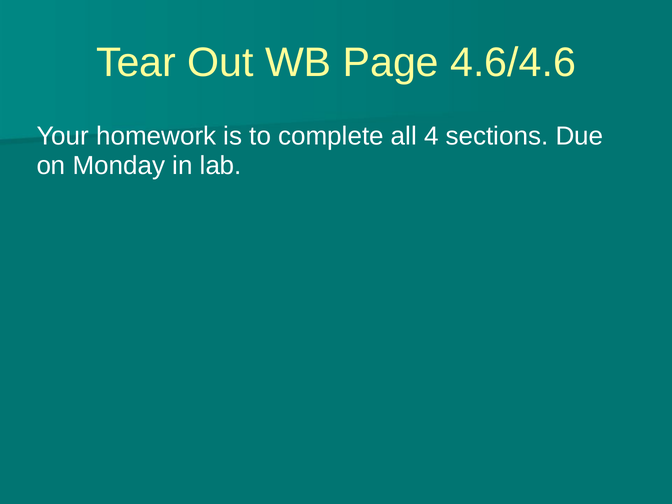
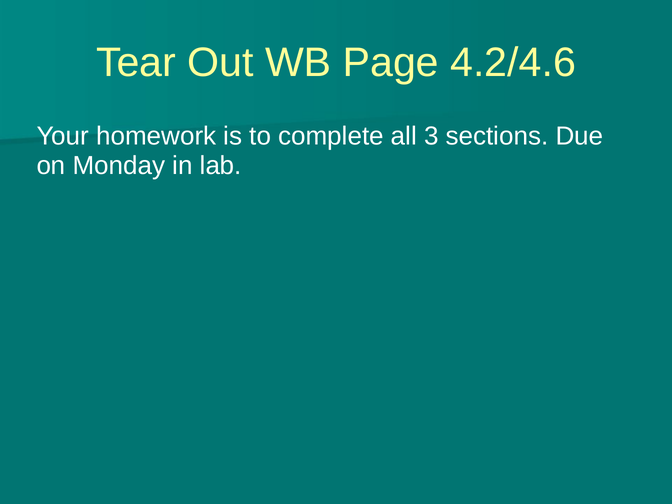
4.6/4.6: 4.6/4.6 -> 4.2/4.6 (513, 63)
4: 4 -> 3 (431, 136)
